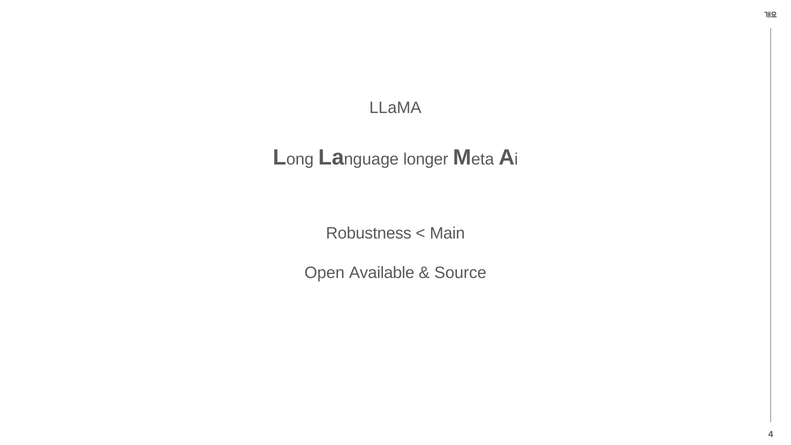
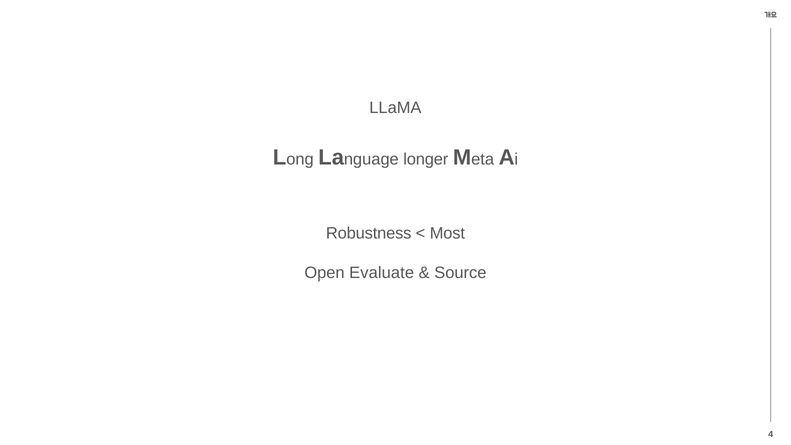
Main: Main -> Most (447, 233)
Available: Available -> Evaluate (382, 273)
